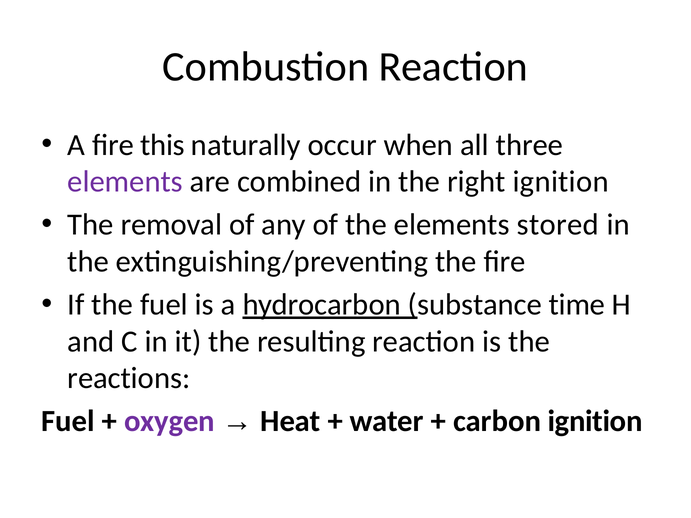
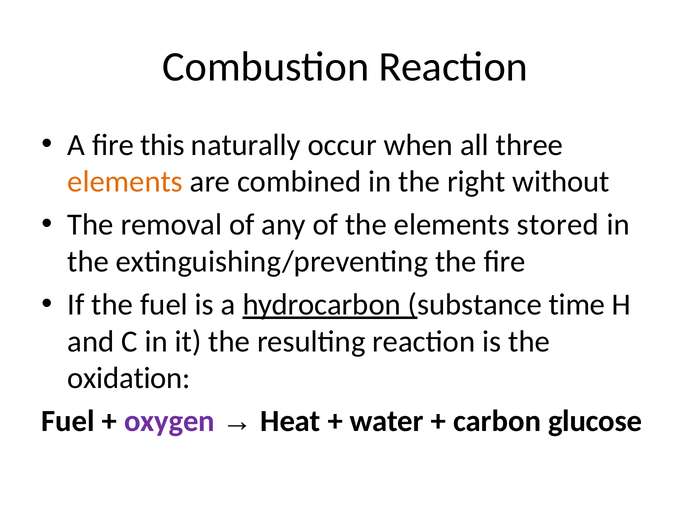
elements colour: purple -> orange (125, 182)
right ignition: ignition -> without (561, 182)
reactions: reactions -> oxidation (129, 378)
carbon ignition: ignition -> glucose (595, 421)
